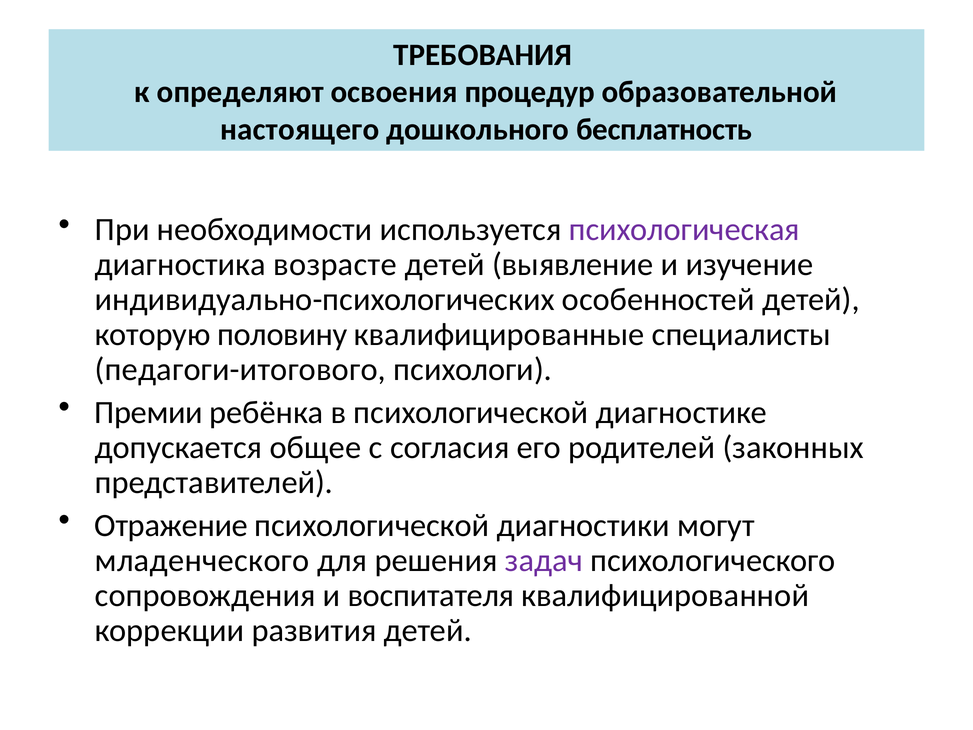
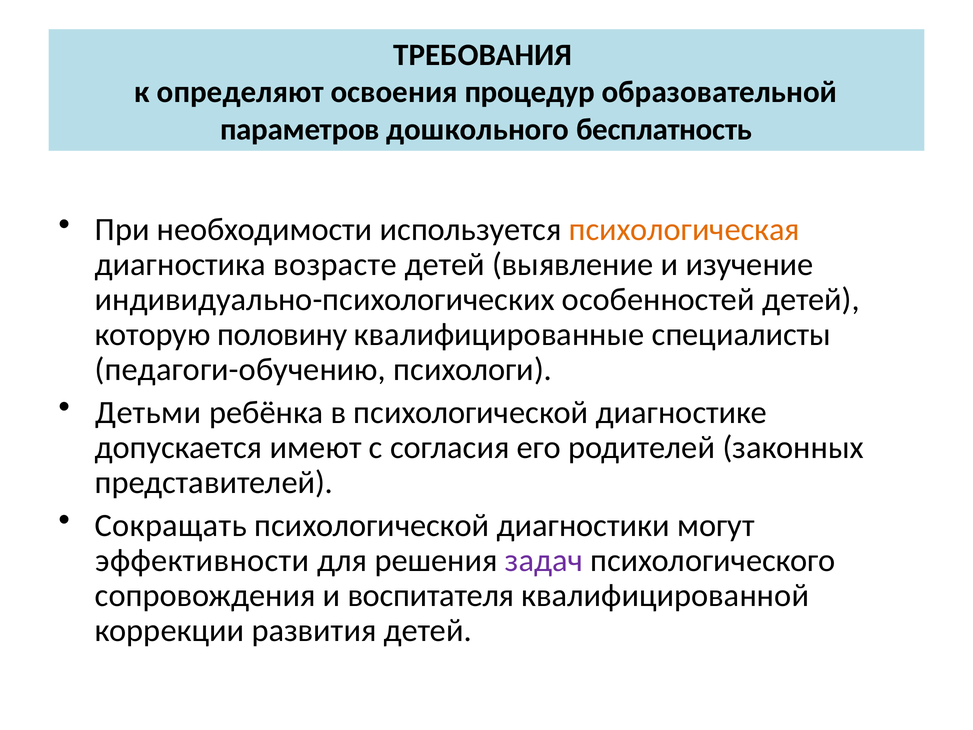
настоящего: настоящего -> параметров (300, 129)
психологическая colour: purple -> orange (684, 229)
педагоги-итогового: педагоги-итогового -> педагоги-обучению (240, 370)
Премии: Премии -> Детьми (148, 412)
общее: общее -> имеют (316, 447)
Отражение: Отражение -> Сокращать (171, 525)
младенческого: младенческого -> эффективности (202, 560)
